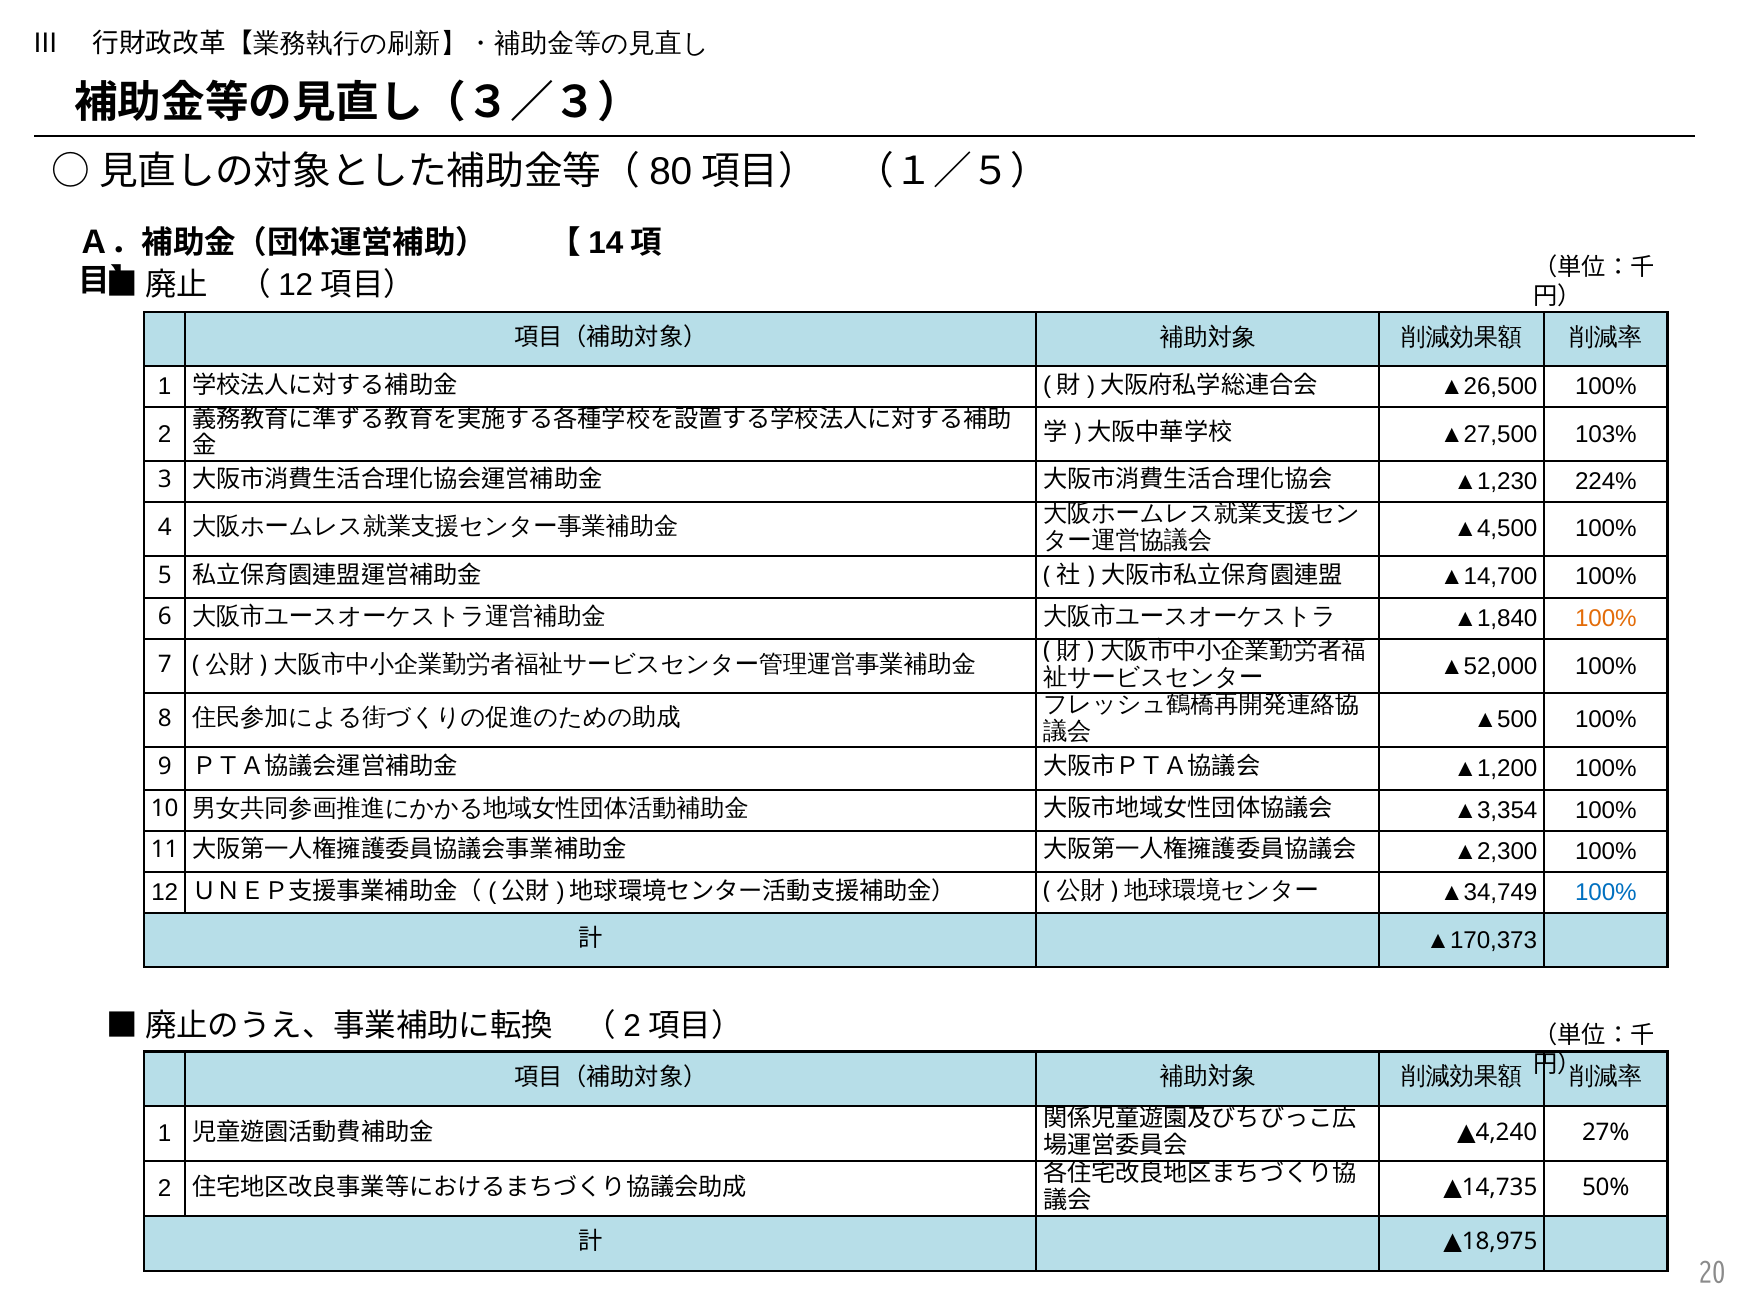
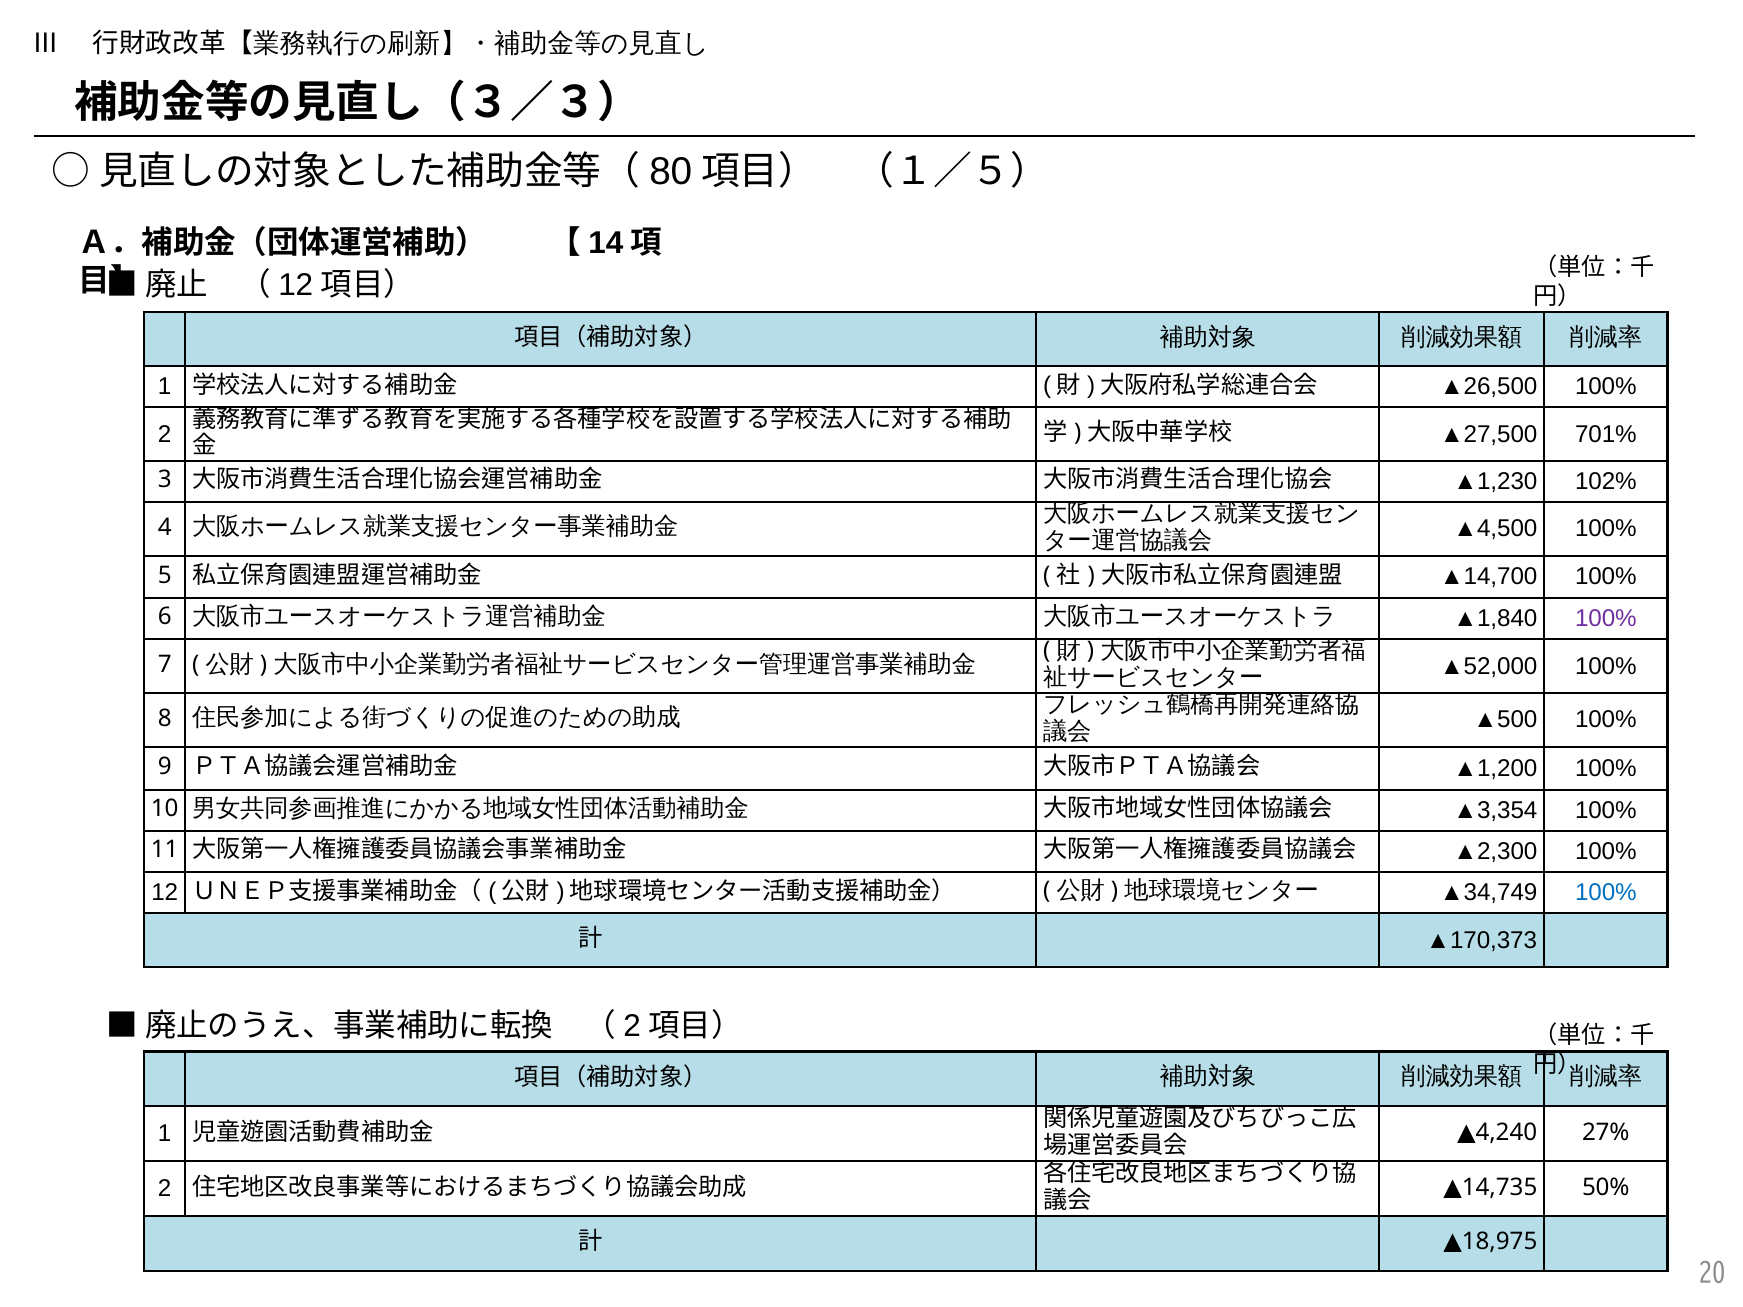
103%: 103% -> 701% (1606, 434)
224%: 224% -> 102% (1606, 482)
100% colour: orange -> purple (1606, 619)
